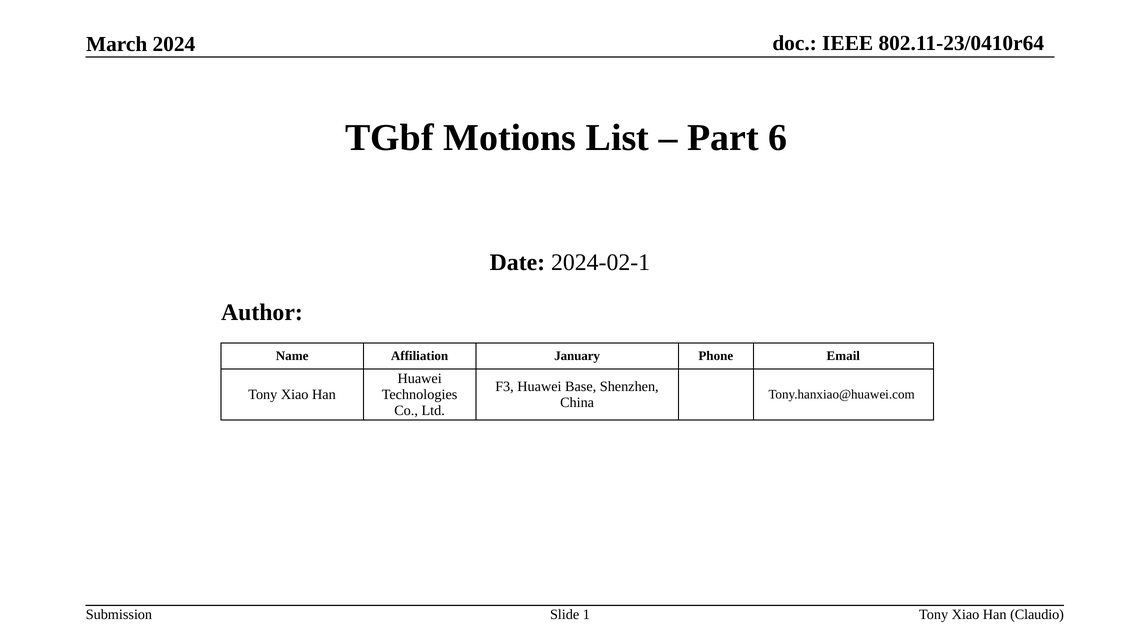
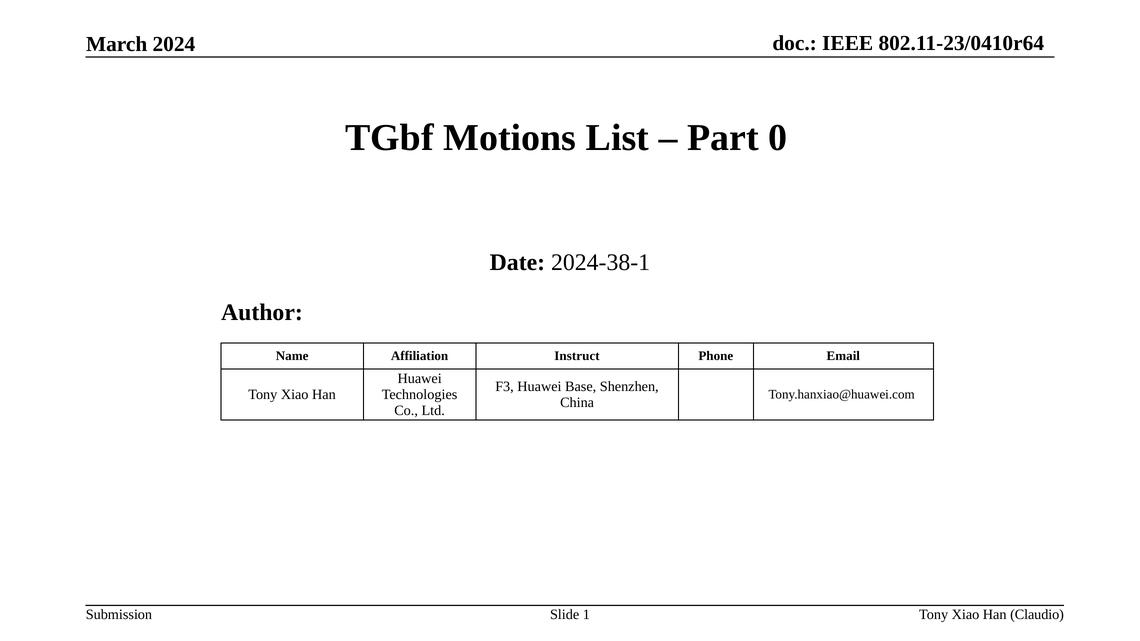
6: 6 -> 0 (778, 138)
2024-02-1: 2024-02-1 -> 2024-38-1 (601, 262)
January: January -> Instruct (577, 356)
